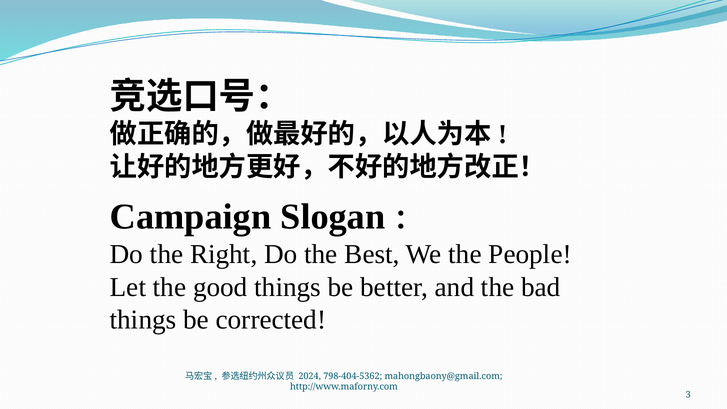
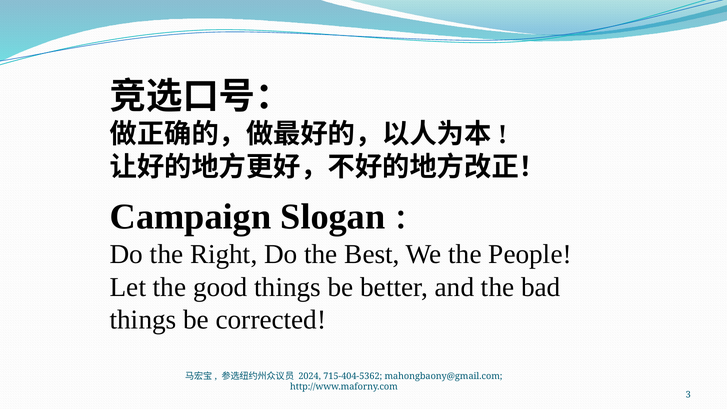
798-404-5362: 798-404-5362 -> 715-404-5362 (353, 376)
